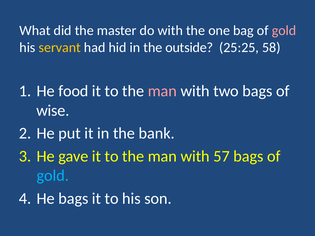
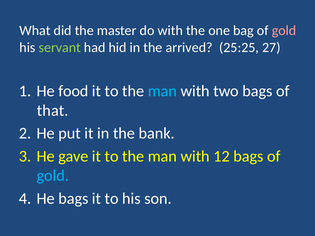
servant colour: yellow -> light green (60, 47)
outside: outside -> arrived (189, 47)
58: 58 -> 27 (271, 47)
man colour: pink -> light blue (162, 91)
wise: wise -> that (53, 111)
57: 57 -> 12 (222, 156)
